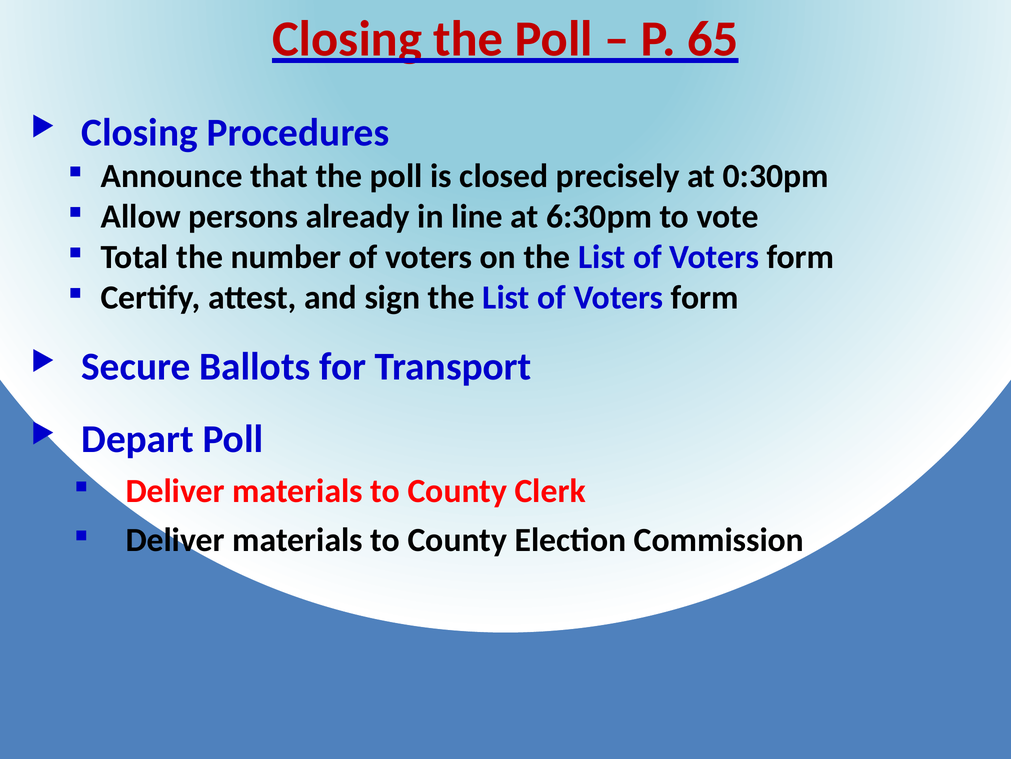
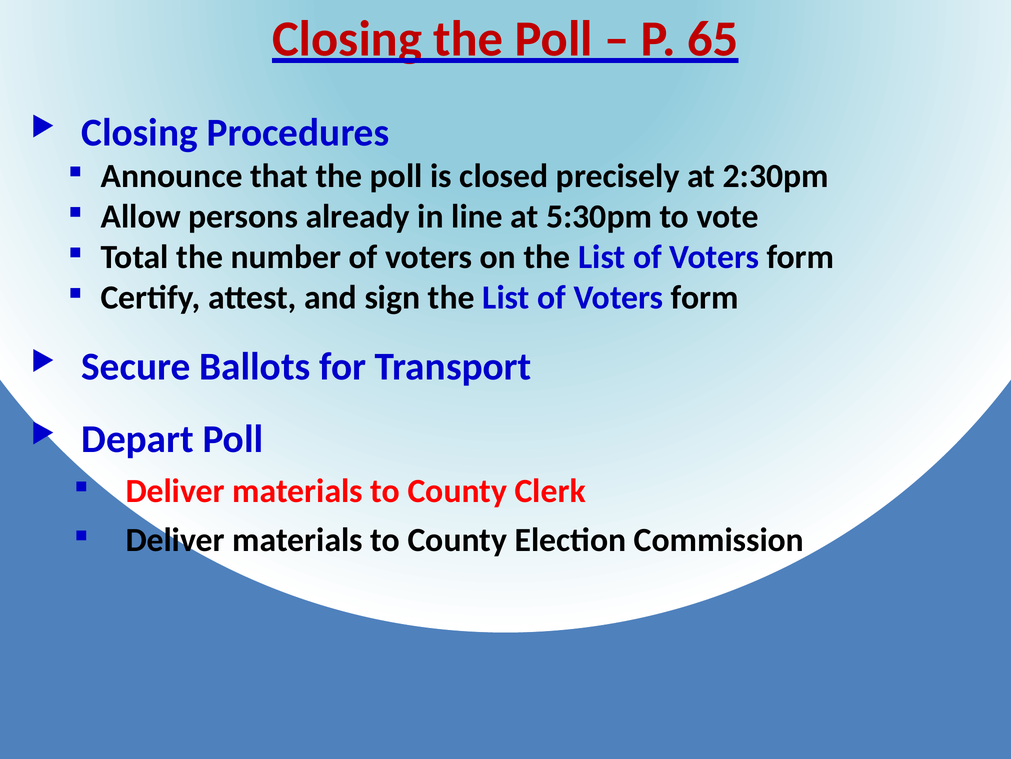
0:30pm: 0:30pm -> 2:30pm (776, 176)
6:30pm: 6:30pm -> 5:30pm (599, 216)
